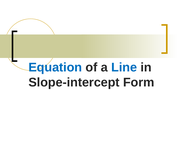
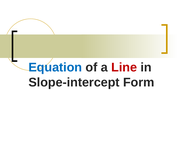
Line colour: blue -> red (124, 67)
